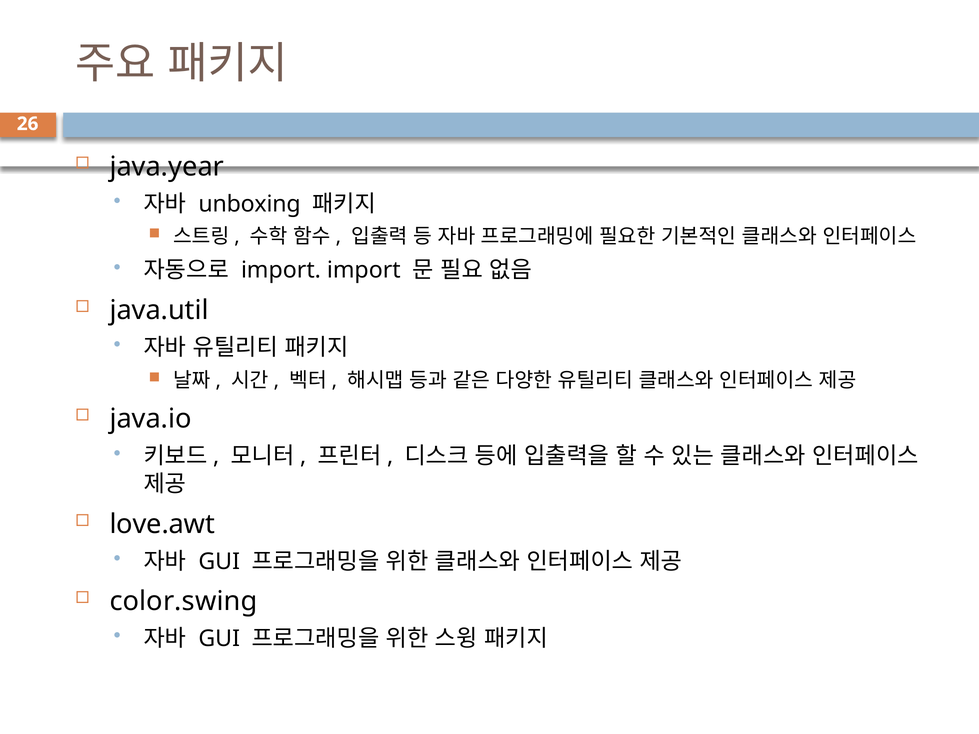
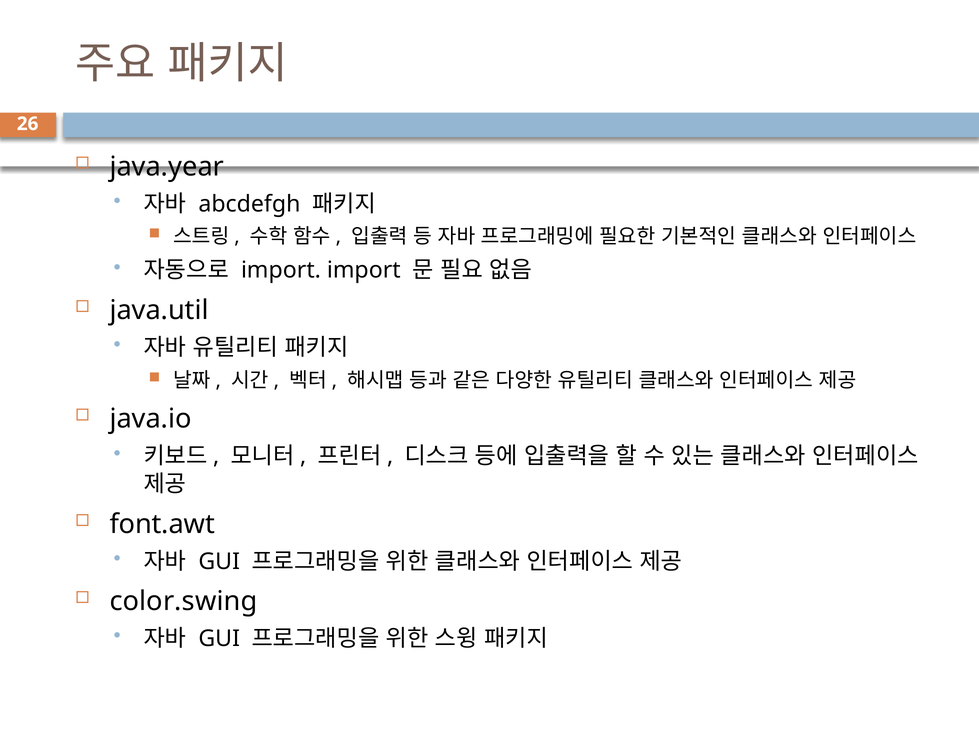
unboxing: unboxing -> abcdefgh (249, 204)
love.awt: love.awt -> font.awt (162, 524)
